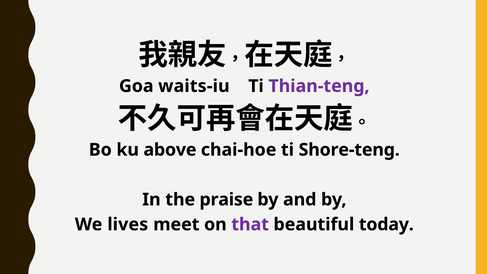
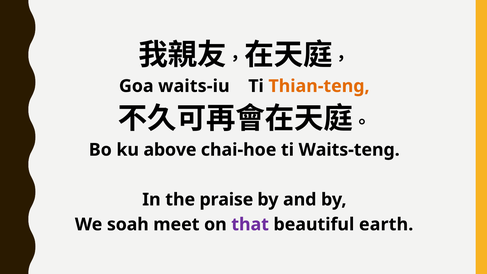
Thian-teng colour: purple -> orange (319, 86)
Shore-teng: Shore-teng -> Waits-teng (349, 150)
lives: lives -> soah (128, 224)
today: today -> earth (386, 224)
